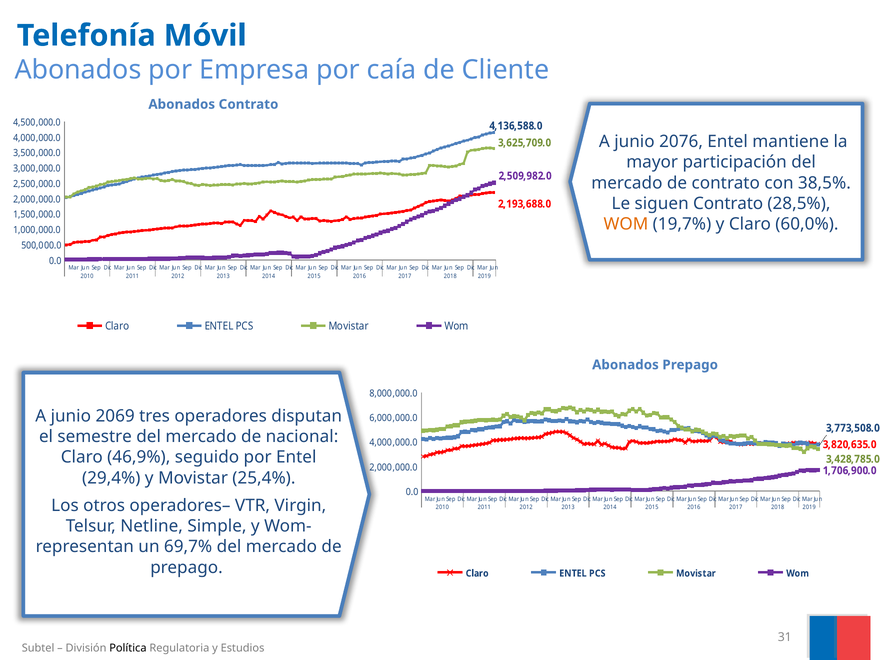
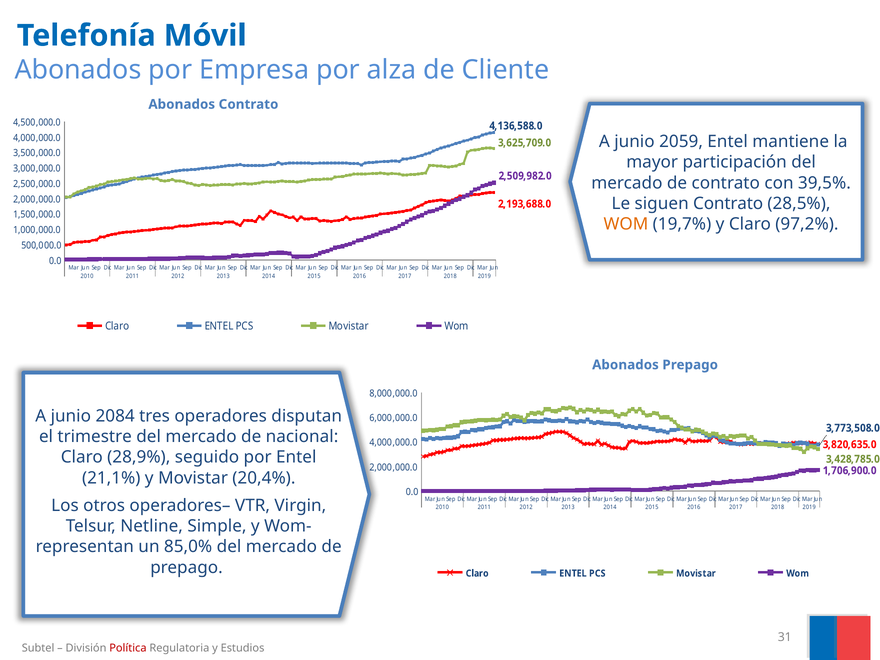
caía: caía -> alza (392, 70)
2076: 2076 -> 2059 (681, 142)
38,5%: 38,5% -> 39,5% (824, 183)
60,0%: 60,0% -> 97,2% (807, 224)
2069: 2069 -> 2084 (115, 416)
semestre: semestre -> trimestre (95, 437)
46,9%: 46,9% -> 28,9% (139, 457)
29,4%: 29,4% -> 21,1% (111, 478)
25,4%: 25,4% -> 20,4% (264, 478)
69,7%: 69,7% -> 85,0% (188, 547)
Política colour: black -> red (128, 648)
